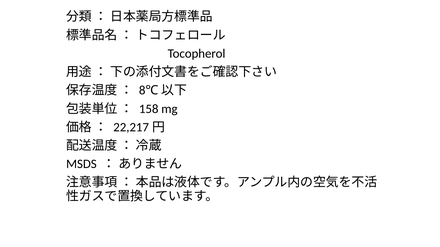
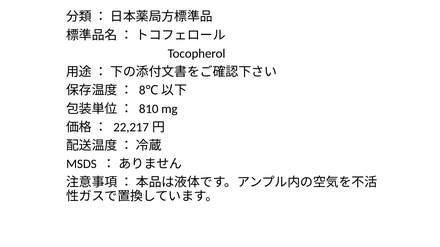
158: 158 -> 810 (149, 109)
